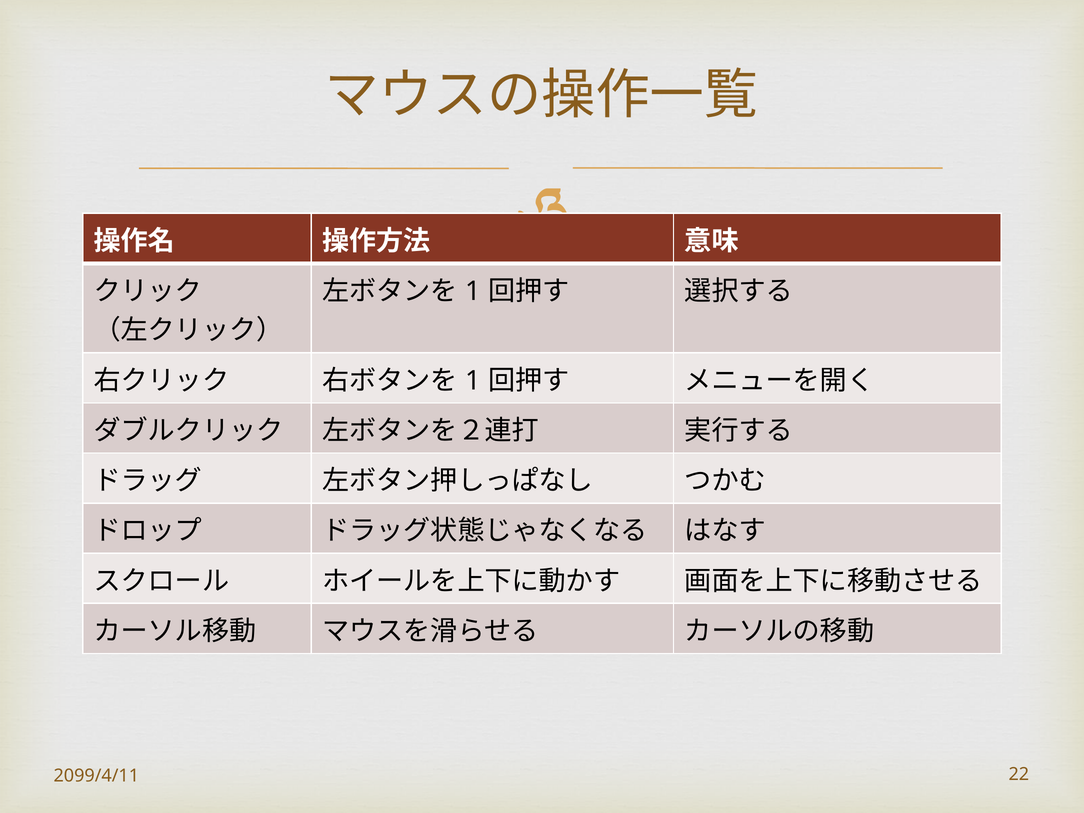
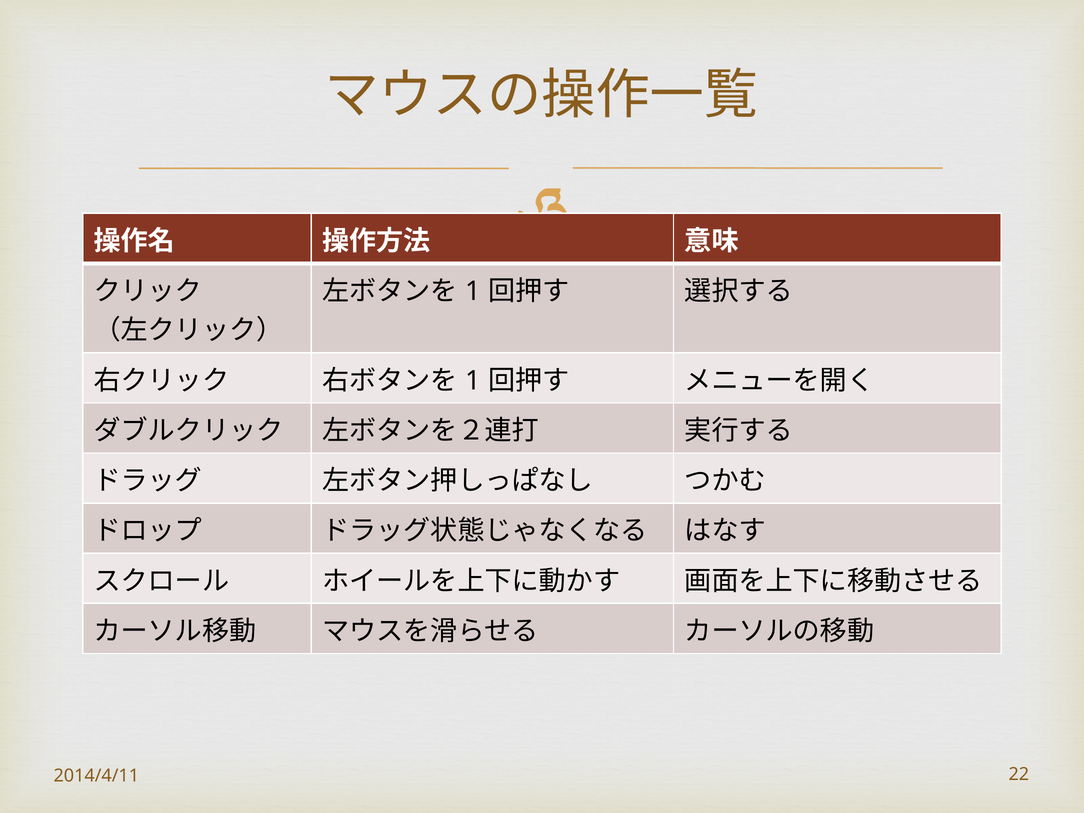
2099/4/11: 2099/4/11 -> 2014/4/11 (96, 776)
